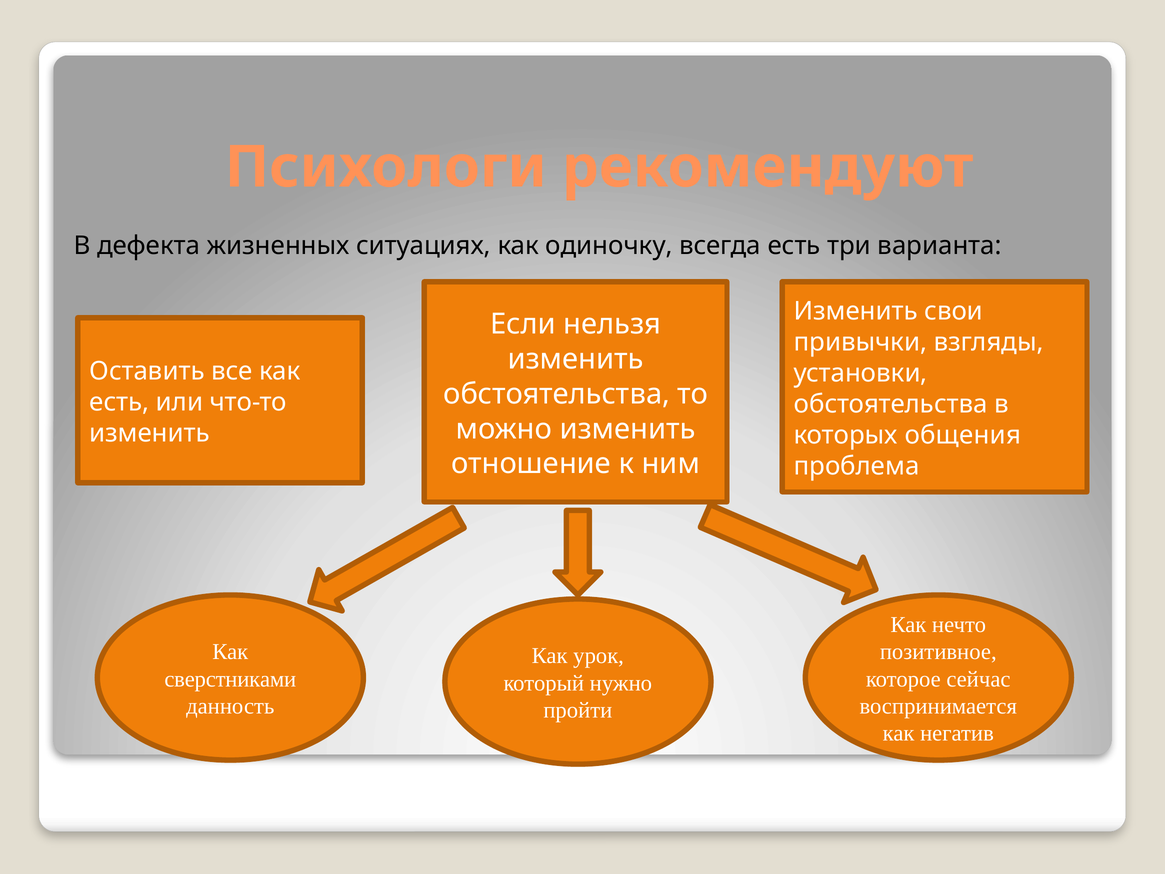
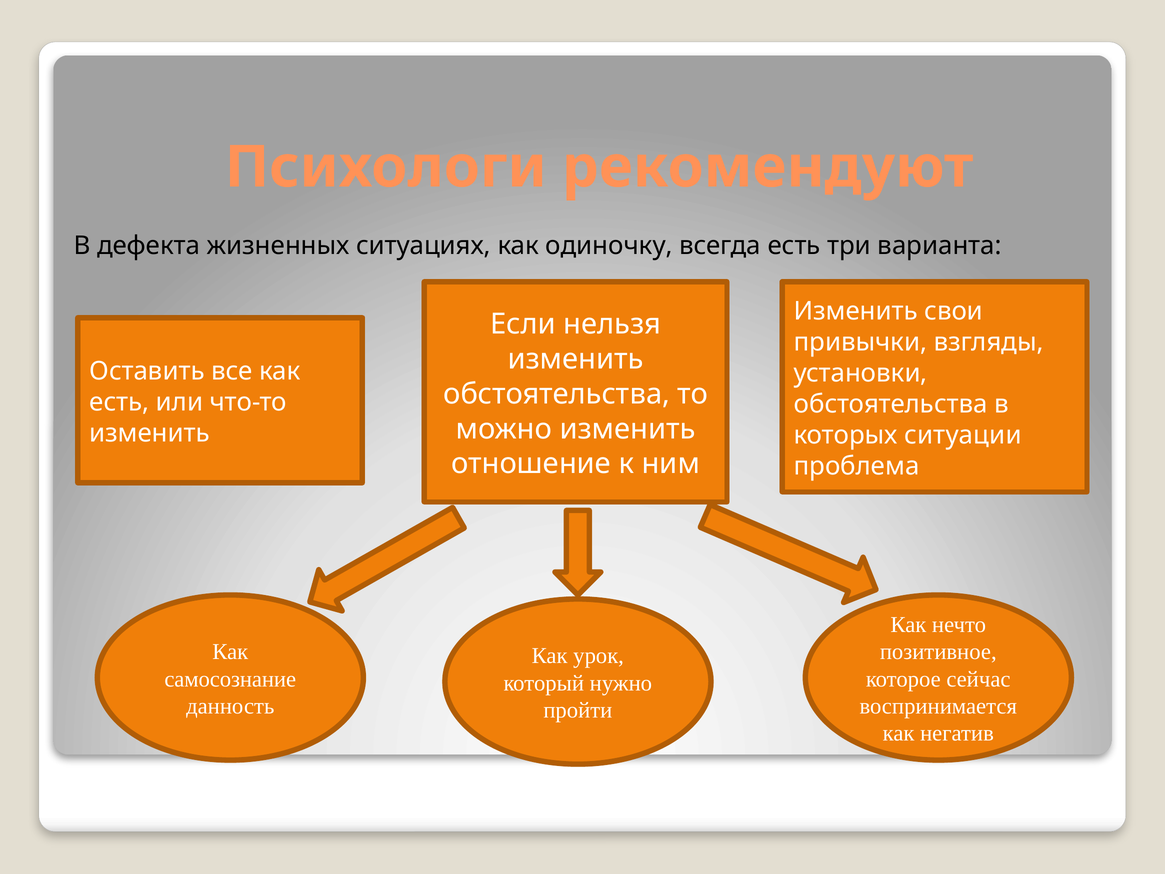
общения: общения -> ситуации (963, 435)
сверстниками: сверстниками -> самосознание (230, 679)
